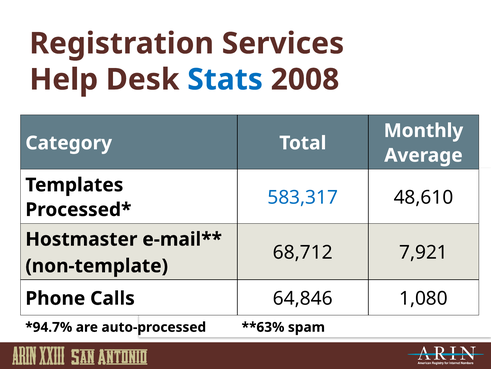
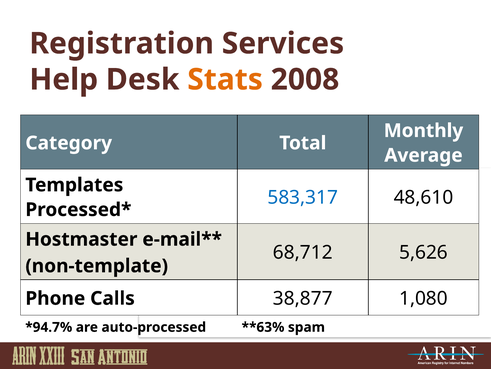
Stats colour: blue -> orange (225, 79)
7,921: 7,921 -> 5,626 (423, 252)
64,846: 64,846 -> 38,877 (303, 298)
